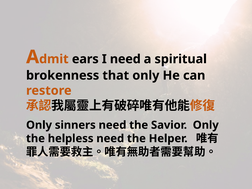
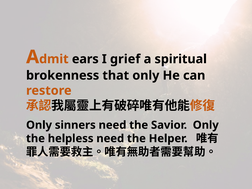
I need: need -> grief (125, 59)
